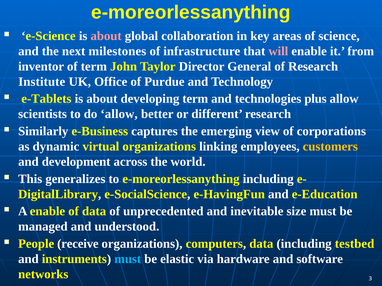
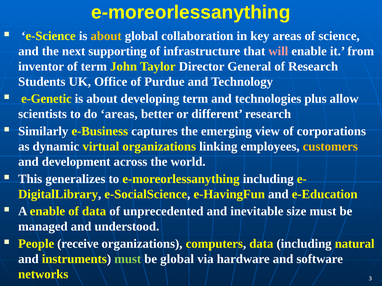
about colour: pink -> yellow (106, 36)
milestones: milestones -> supporting (118, 51)
Institute: Institute -> Students (42, 82)
e-Tablets: e-Tablets -> e-Genetic (46, 99)
do allow: allow -> areas (119, 114)
testbed: testbed -> natural (355, 244)
must colour: light blue -> light green (128, 259)
be elastic: elastic -> global (177, 259)
